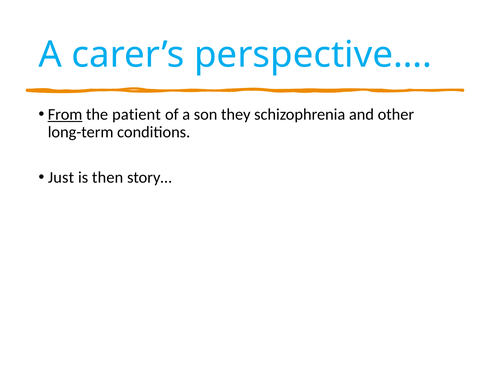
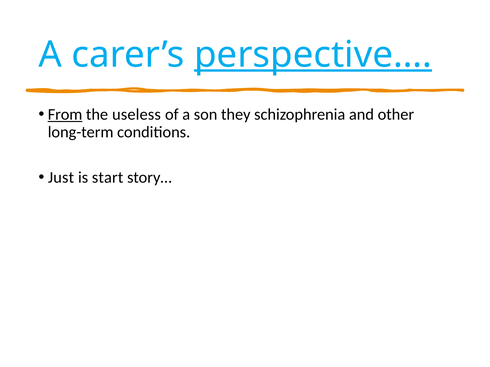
perspective… underline: none -> present (313, 55)
patient: patient -> useless (136, 115)
then: then -> start (108, 178)
